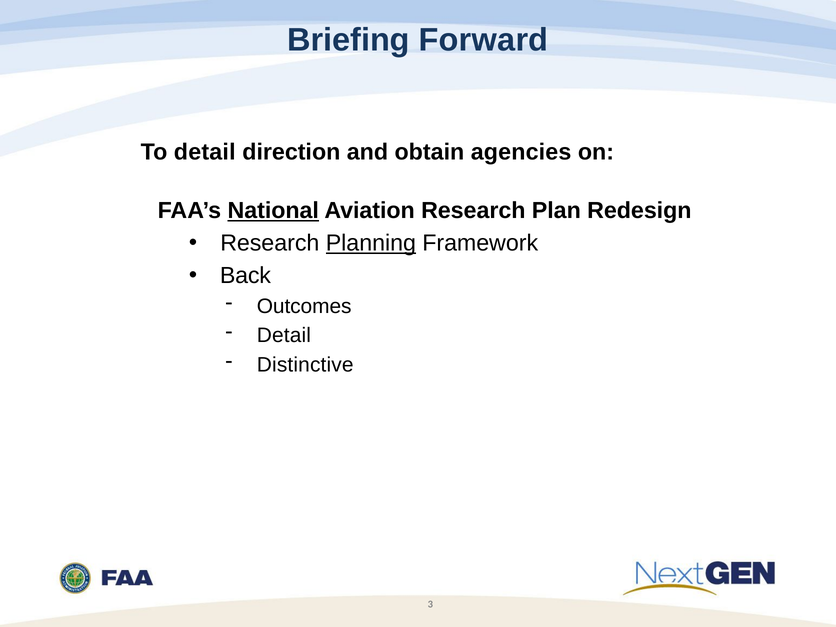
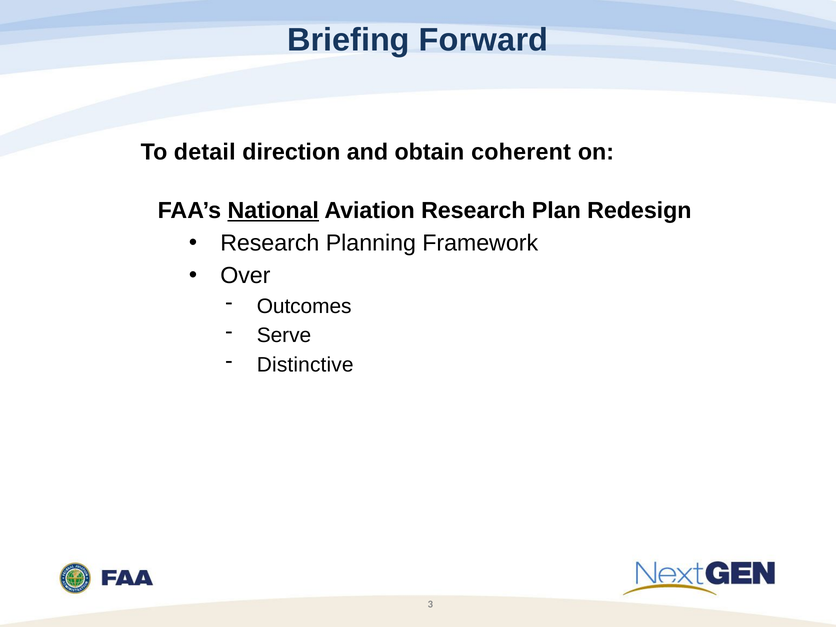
agencies: agencies -> coherent (521, 152)
Planning underline: present -> none (371, 243)
Back: Back -> Over (245, 276)
Detail: Detail -> Serve (284, 335)
